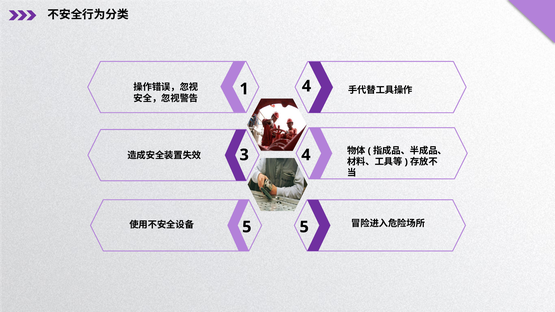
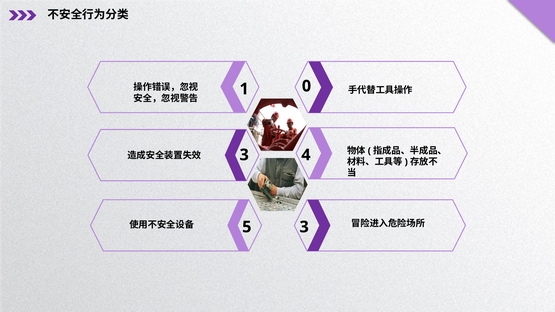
1 4: 4 -> 0 (306, 86)
5 5: 5 -> 3 (304, 227)
